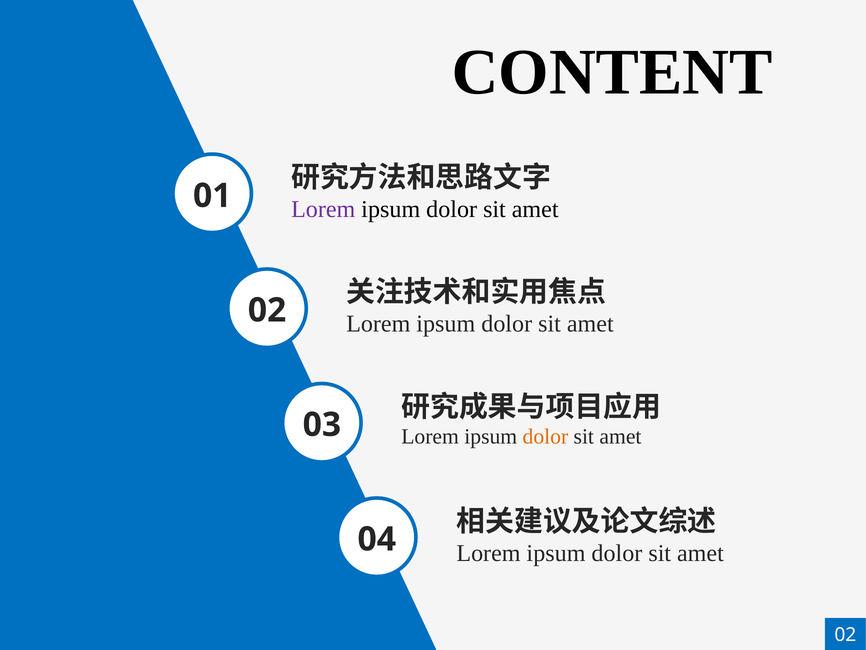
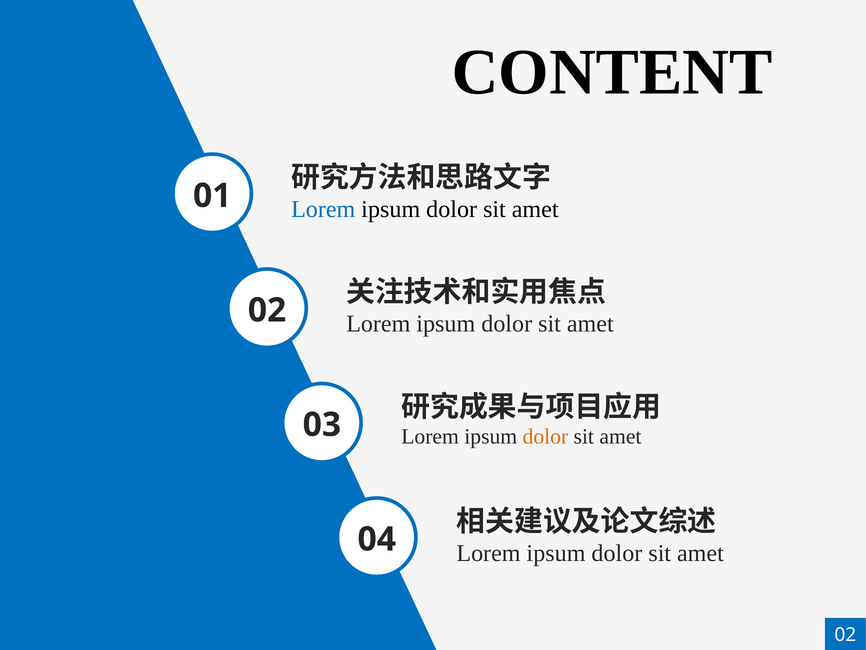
Lorem colour: purple -> blue (323, 209)
